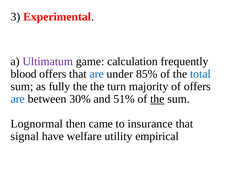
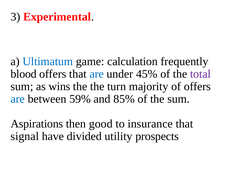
Ultimatum colour: purple -> blue (48, 62)
85%: 85% -> 45% (147, 74)
total colour: blue -> purple (200, 74)
fully: fully -> wins (59, 87)
30%: 30% -> 59% (80, 99)
51%: 51% -> 85% (124, 99)
the underline: present -> none (157, 99)
Lognormal: Lognormal -> Aspirations (37, 124)
came: came -> good (101, 124)
welfare: welfare -> divided (84, 137)
empirical: empirical -> prospects (157, 137)
